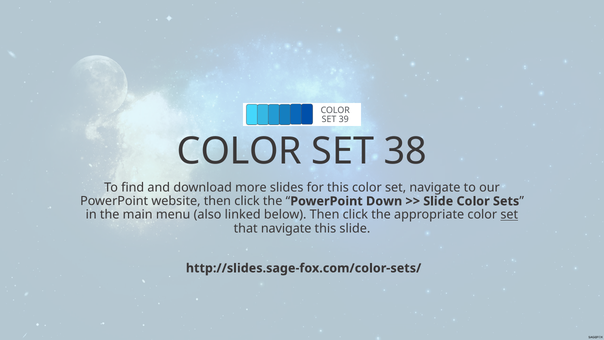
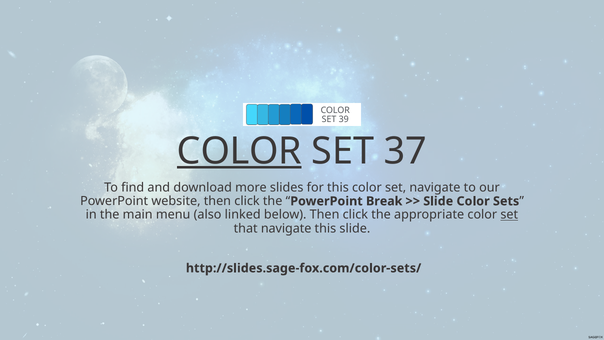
COLOR underline: none -> present (239, 151)
38: 38 -> 37 (405, 151)
Down: Down -> Break (384, 201)
